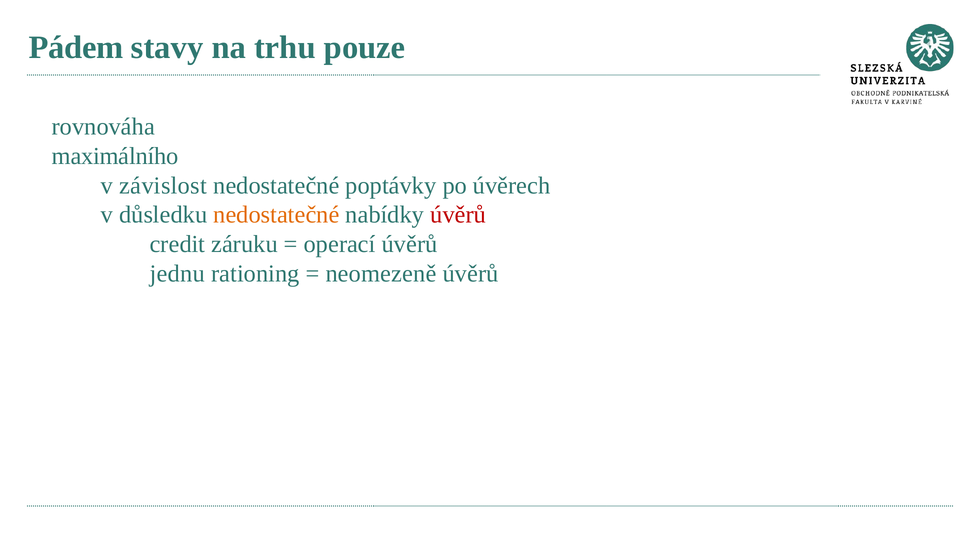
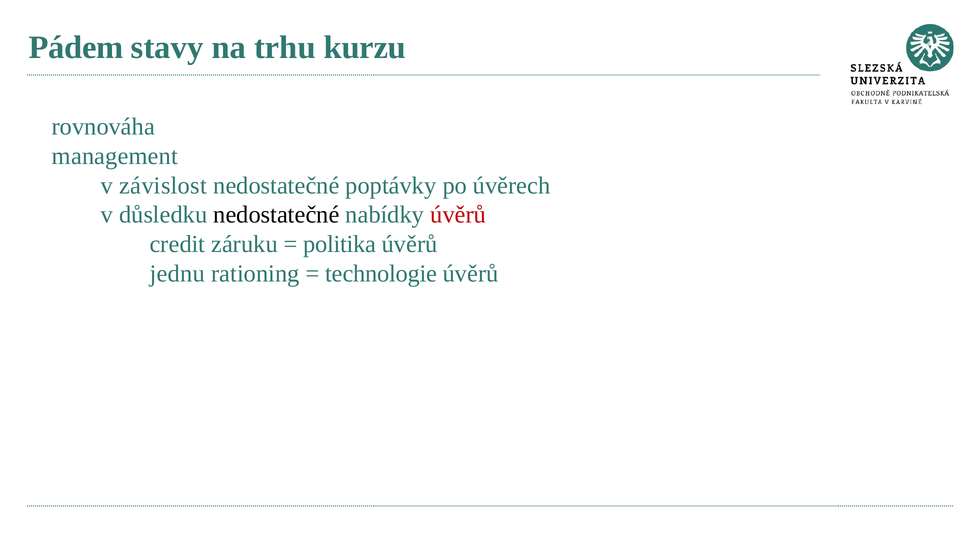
pouze: pouze -> kurzu (365, 48)
maximálního: maximálního -> management (115, 156)
nedostatečné colour: orange -> black (276, 215)
operací: operací -> politika (340, 244)
neomezeně: neomezeně -> technologie (381, 274)
